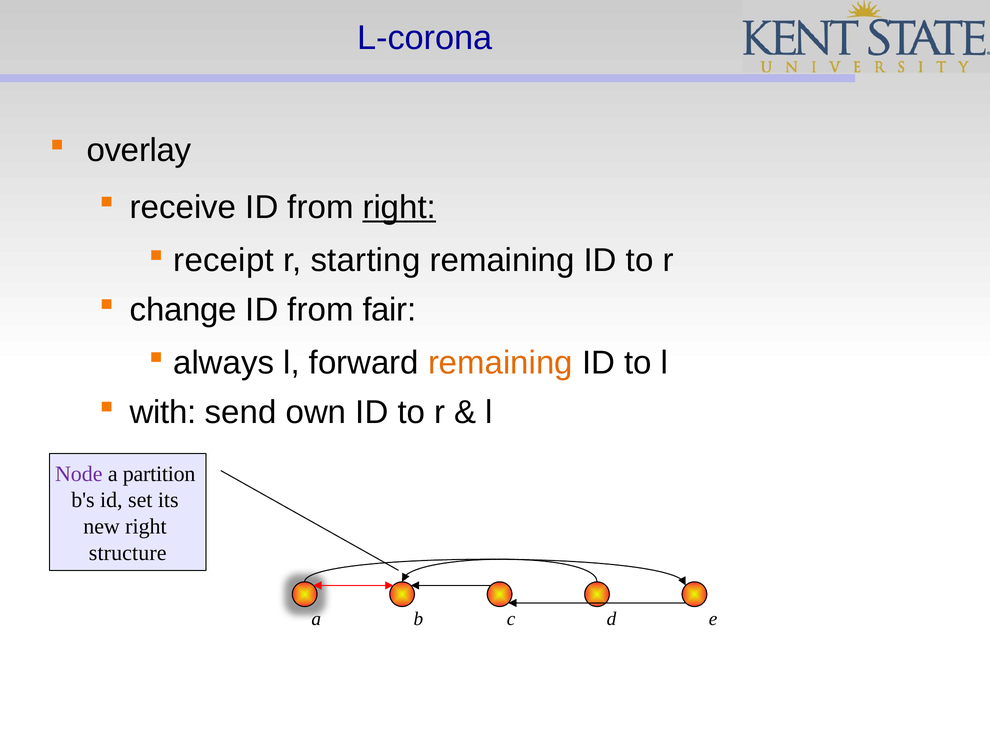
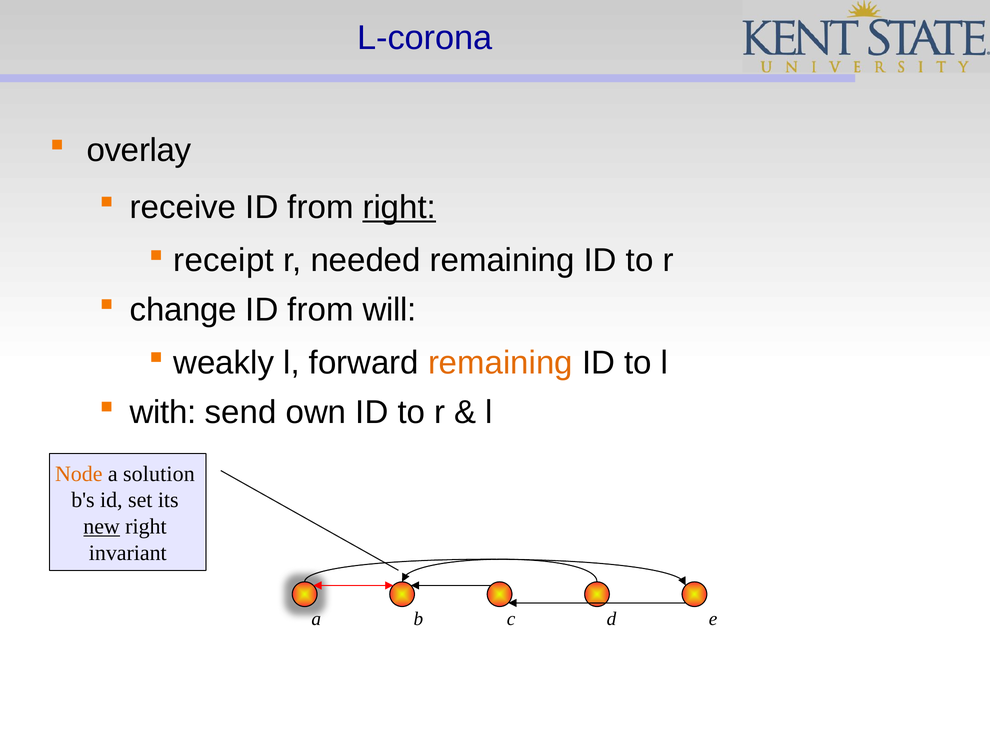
starting: starting -> needed (366, 261)
fair: fair -> will (389, 310)
always: always -> weakly (224, 363)
Node colour: purple -> orange (79, 474)
partition: partition -> solution (159, 474)
new underline: none -> present (102, 527)
structure: structure -> invariant (128, 553)
